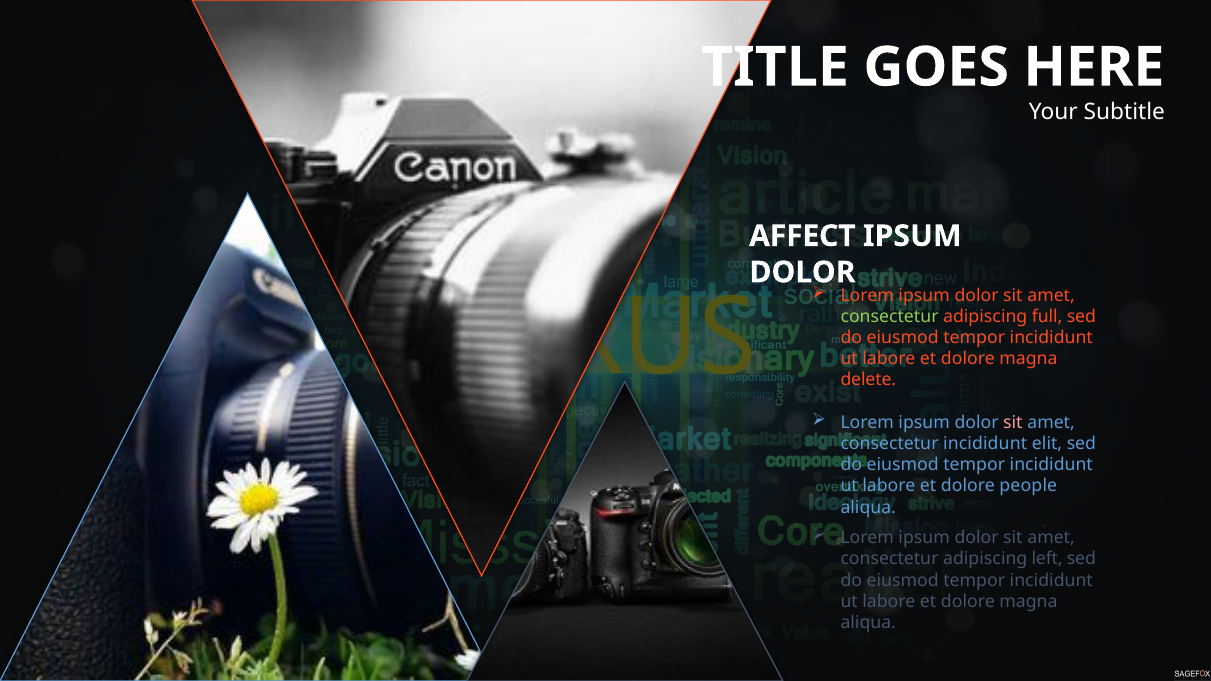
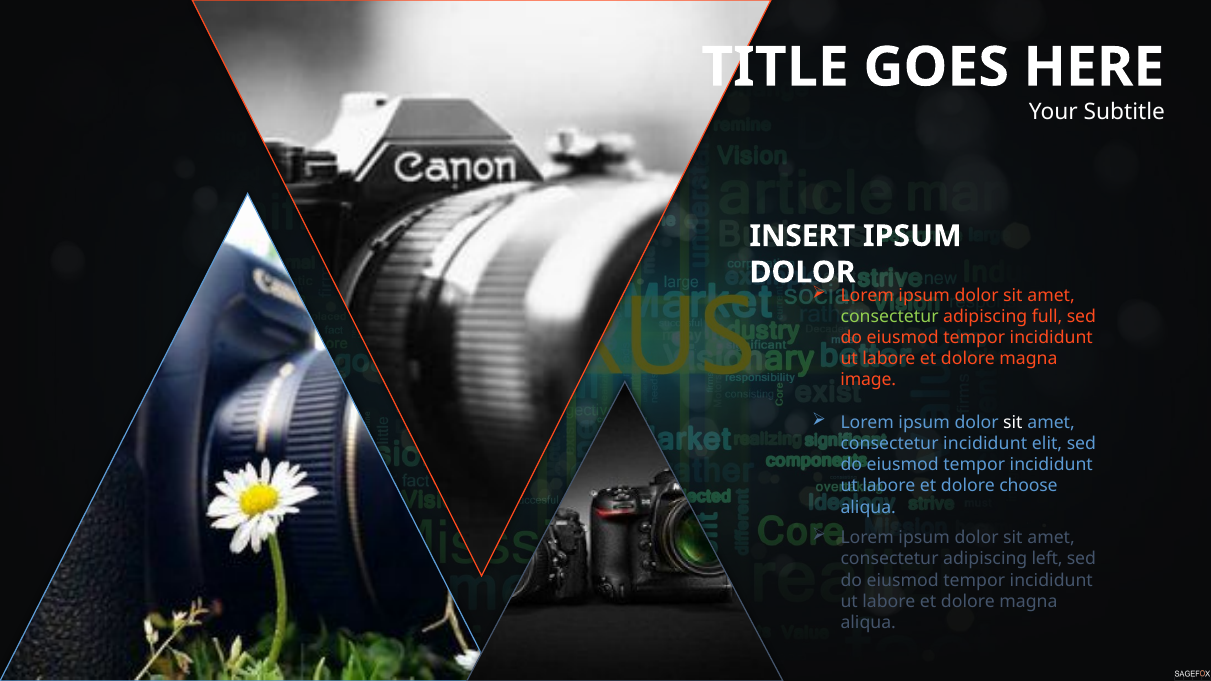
AFFECT: AFFECT -> INSERT (802, 236)
delete: delete -> image (868, 380)
sit colour: pink -> white (1013, 423)
people: people -> choose (1028, 486)
